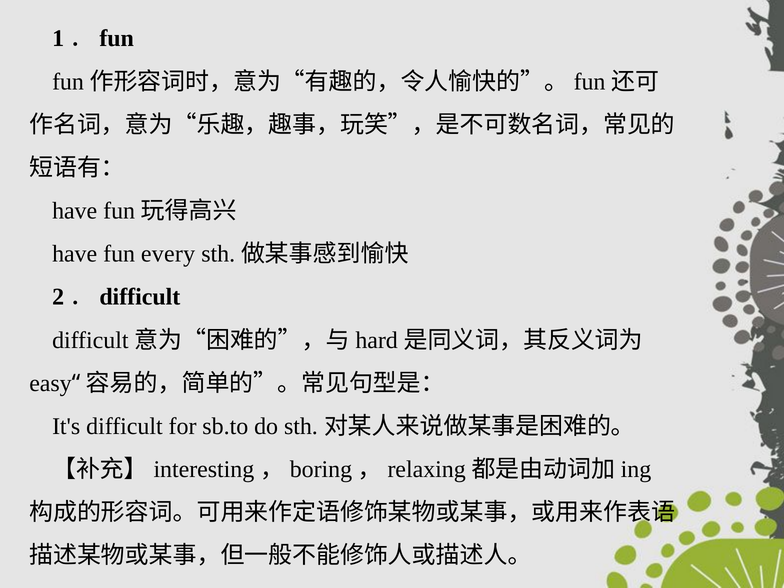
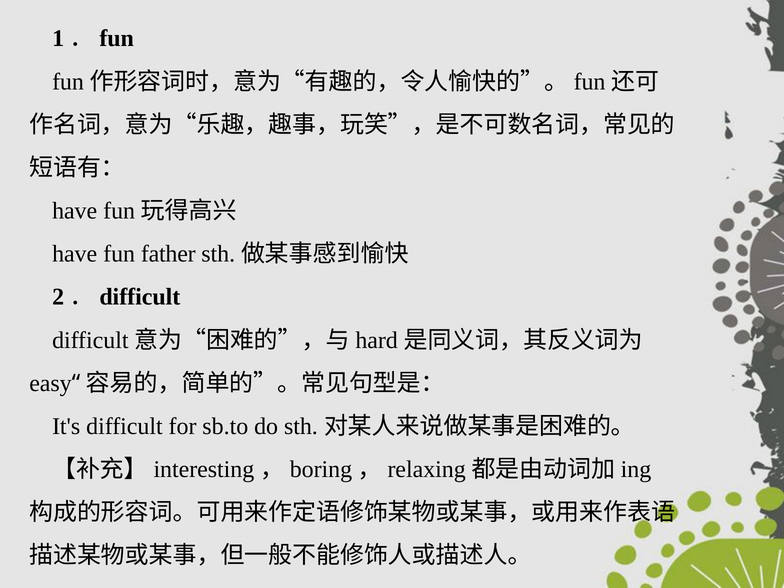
every: every -> father (168, 254)
